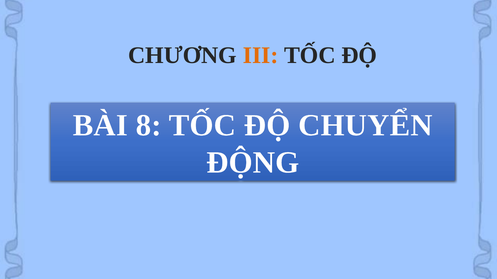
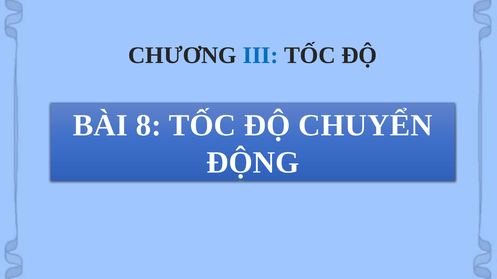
III colour: orange -> blue (261, 56)
